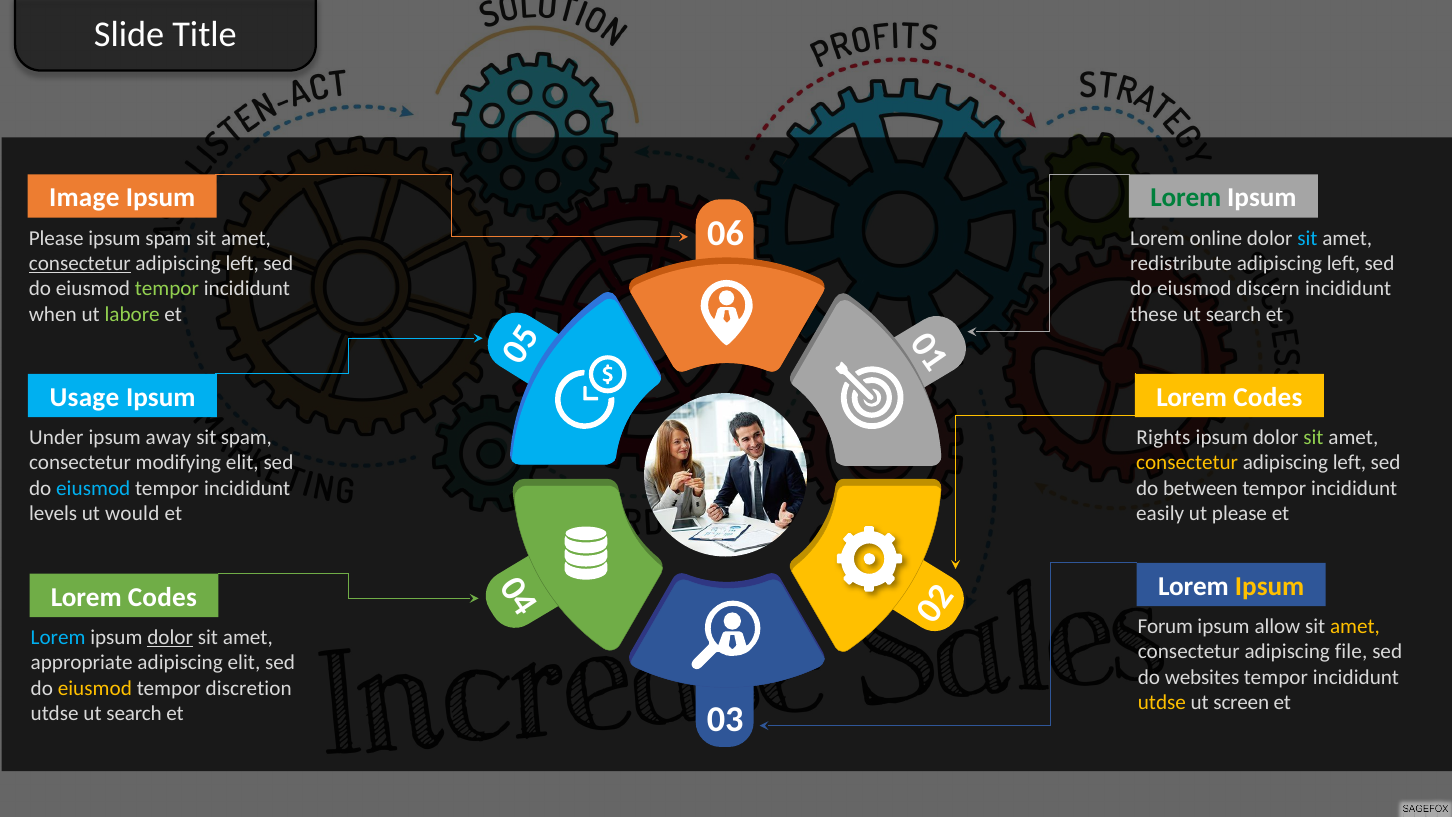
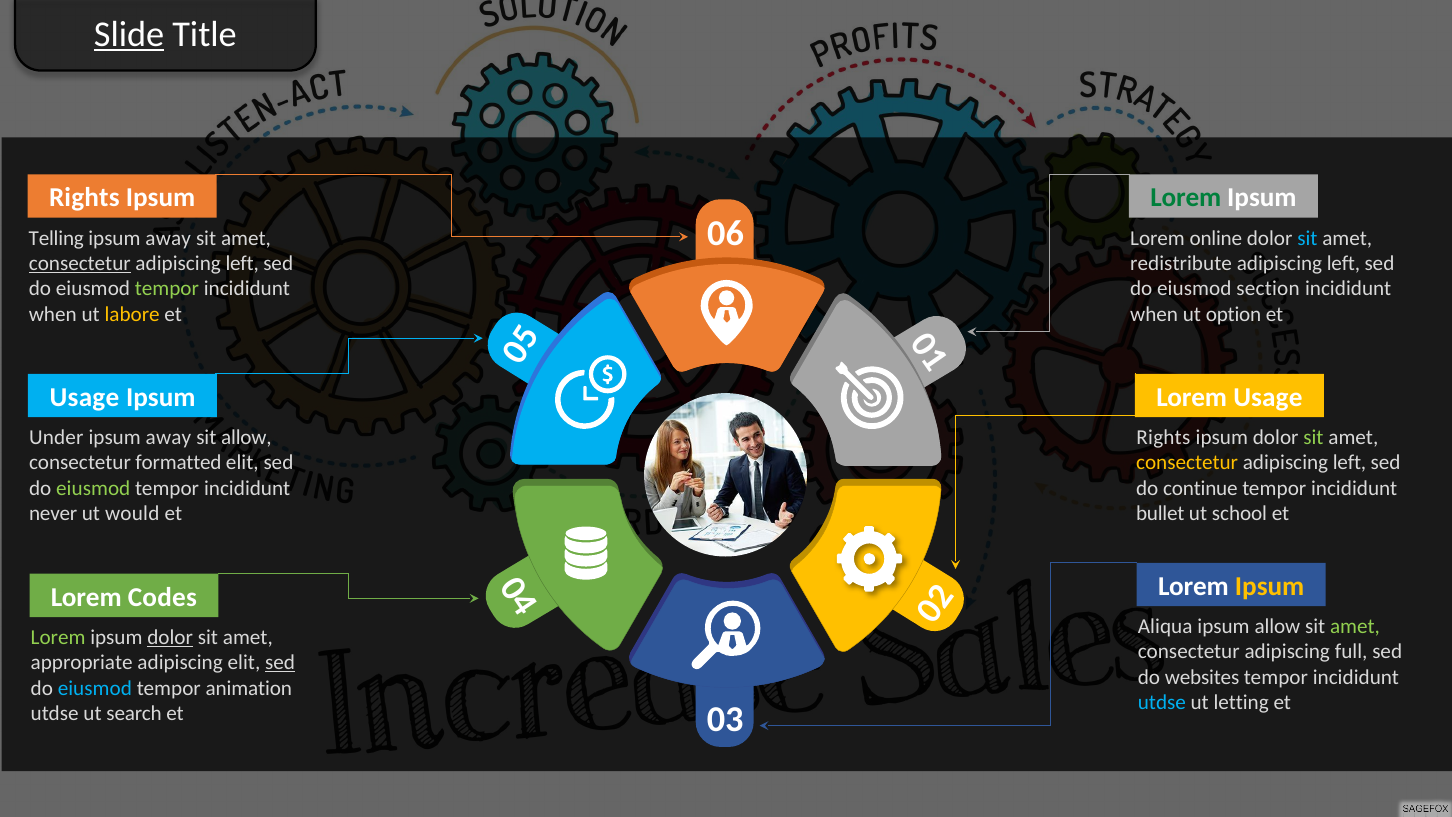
Slide underline: none -> present (129, 34)
Image: Image -> Rights (84, 198)
Please: Please -> Telling (56, 238)
spam: spam -> away (168, 238)
discern: discern -> section (1268, 289)
labore colour: light green -> yellow (132, 314)
these: these -> when (1154, 314)
search: search -> option (1234, 314)
Codes: Codes -> Usage (1268, 397)
sit spam: spam -> allow (246, 437)
modifying: modifying -> formatted (179, 463)
eiusmod colour: light blue -> light green (93, 488)
between: between -> continue (1200, 488)
levels: levels -> never (53, 514)
easily: easily -> bullet (1160, 514)
ut please: please -> school (1240, 514)
Forum: Forum -> Aliqua (1165, 626)
amet colour: yellow -> light green (1355, 626)
Lorem colour: light blue -> light green (58, 637)
file: file -> full (1351, 652)
sed underline: none -> present (280, 663)
eiusmod colour: yellow -> light blue (95, 688)
discretion: discretion -> animation (249, 688)
utdse colour: yellow -> light blue (1162, 703)
screen: screen -> letting (1241, 703)
